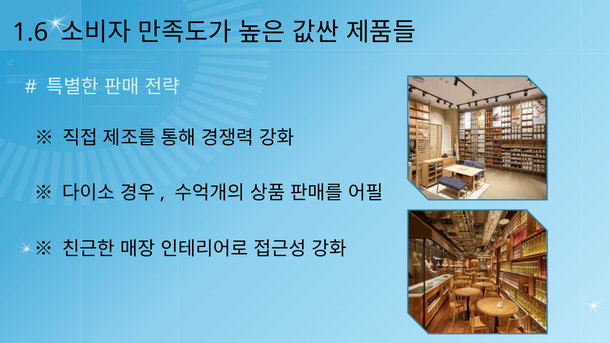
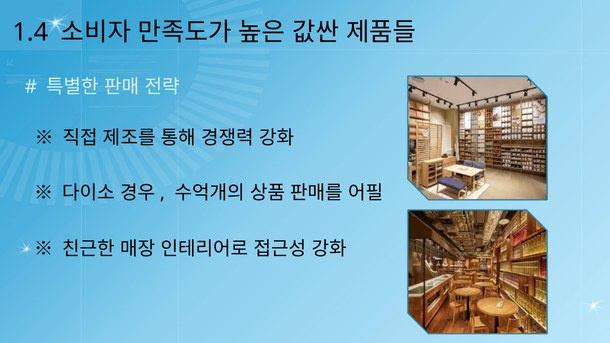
1.6: 1.6 -> 1.4 (30, 32)
